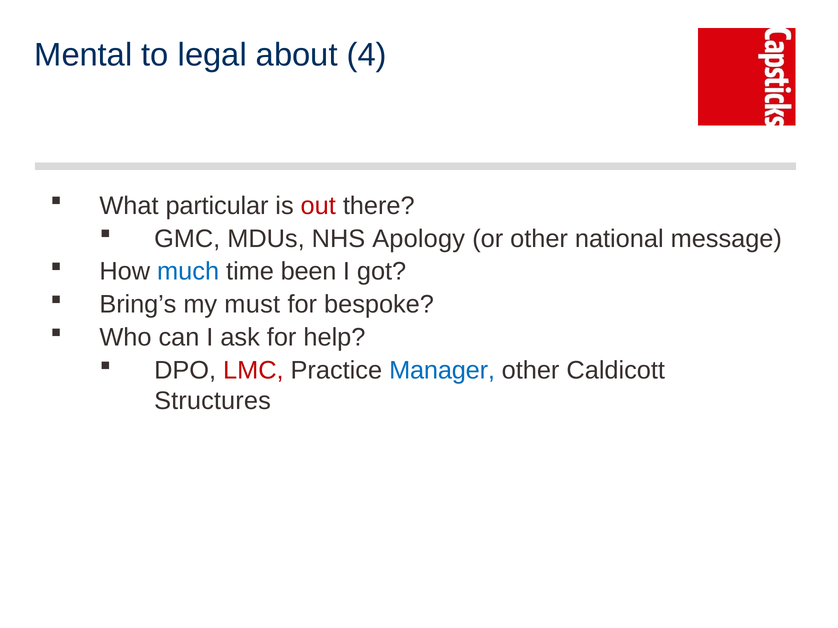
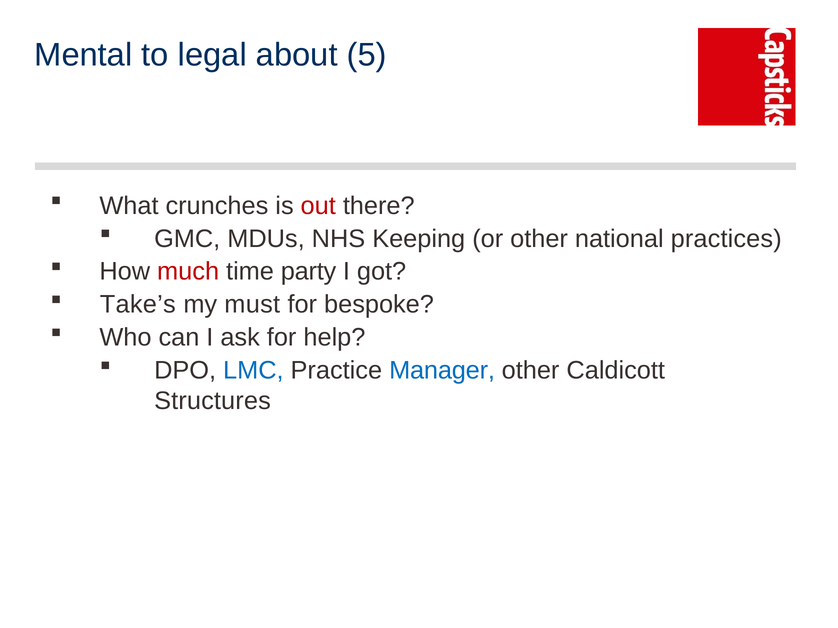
4: 4 -> 5 (367, 55)
particular: particular -> crunches (217, 206)
Apology: Apology -> Keeping (419, 239)
message: message -> practices (726, 239)
much colour: blue -> red (188, 272)
been: been -> party (309, 272)
Bring’s: Bring’s -> Take’s (138, 305)
LMC colour: red -> blue (253, 371)
